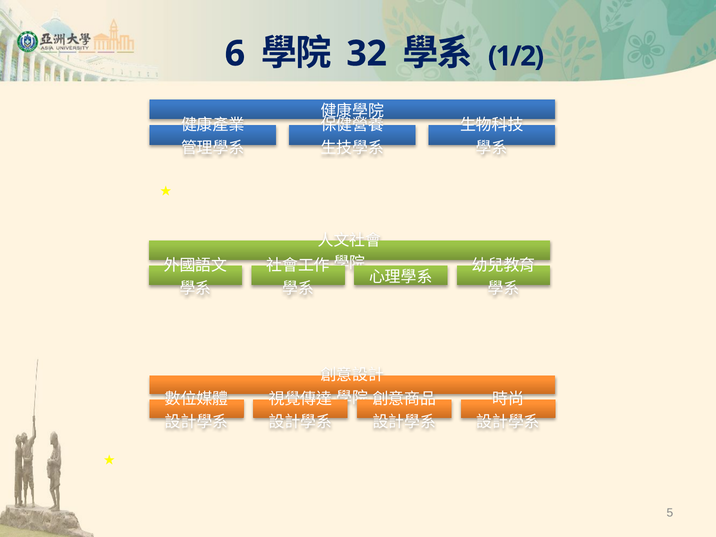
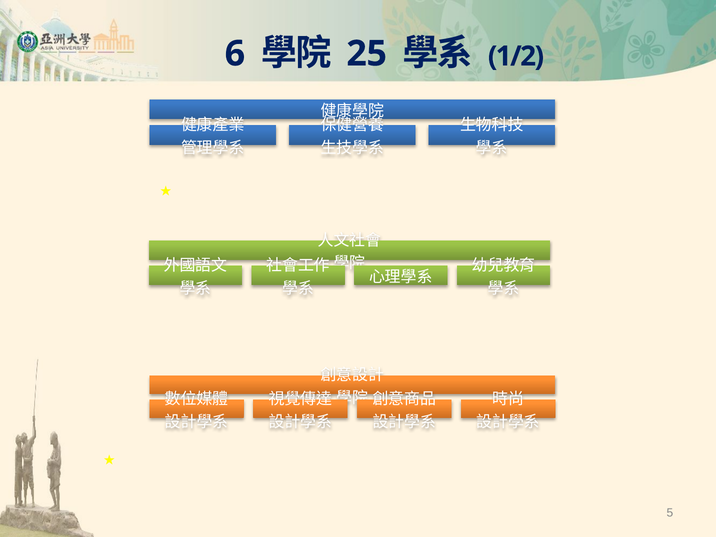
32: 32 -> 25 (367, 54)
